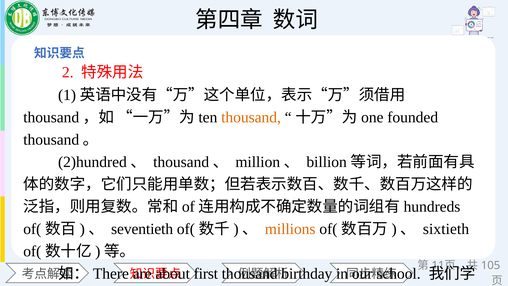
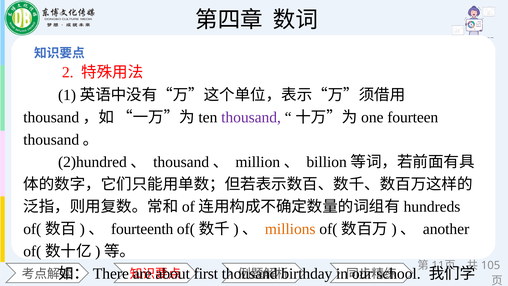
thousand colour: orange -> purple (251, 117)
founded: founded -> fourteen (413, 117)
seventieth: seventieth -> fourteenth (142, 229)
sixtieth: sixtieth -> another (446, 229)
